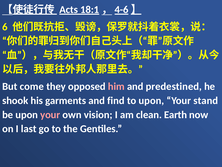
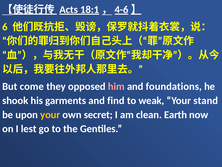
predestined: predestined -> foundations (174, 86)
to upon: upon -> weak (151, 100)
your colour: pink -> yellow (50, 114)
vision: vision -> secret (98, 114)
last: last -> lest (29, 128)
